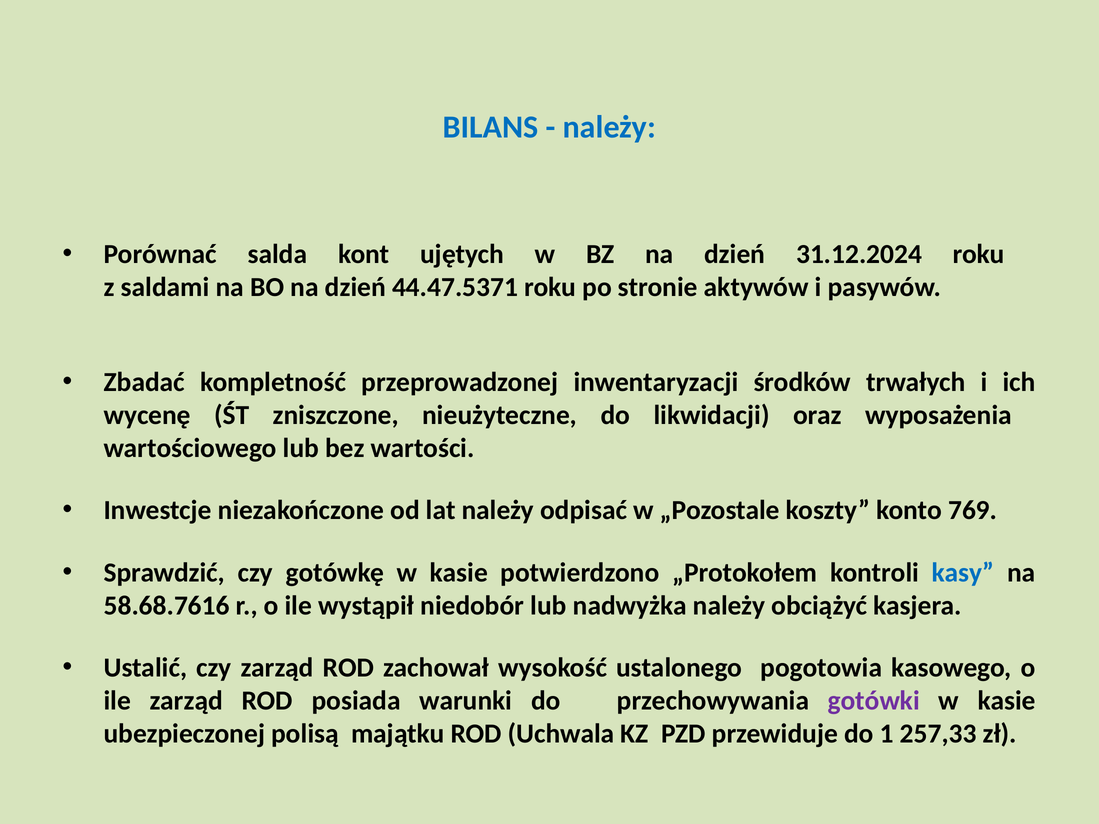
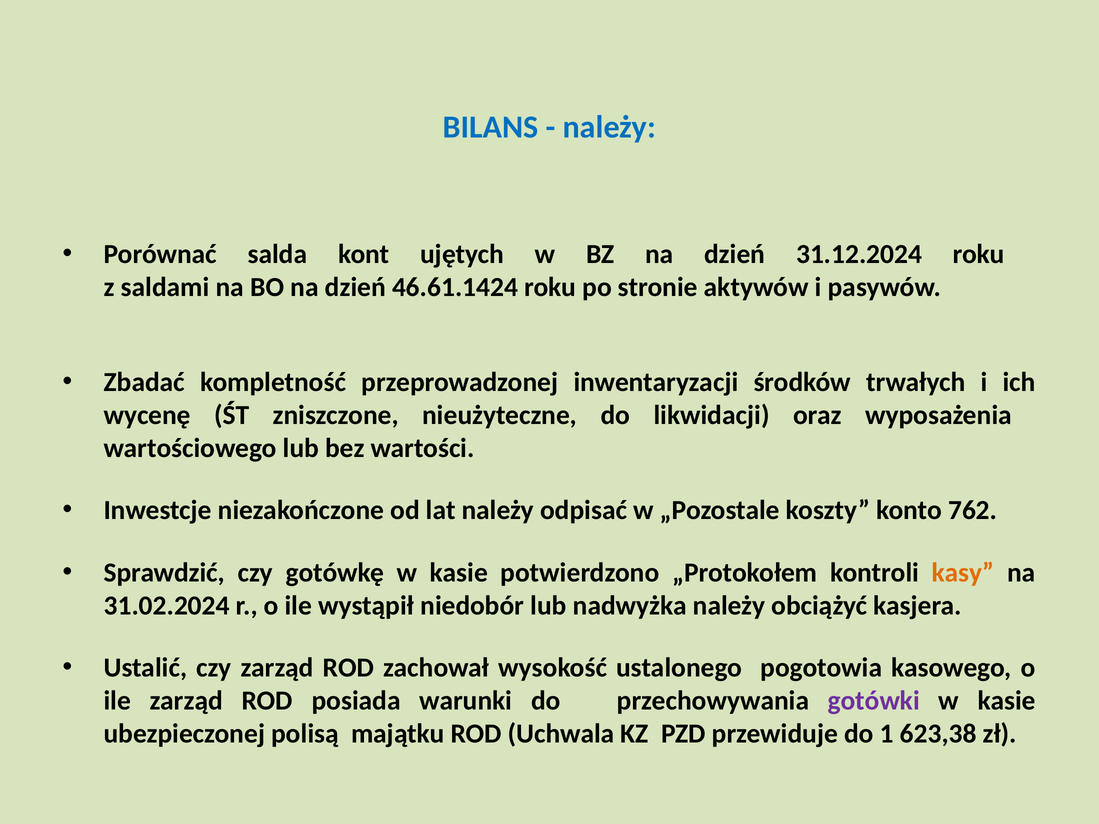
44.47.5371: 44.47.5371 -> 46.61.1424 (455, 287)
769: 769 -> 762 (973, 510)
kasy colour: blue -> orange (963, 573)
58.68.7616: 58.68.7616 -> 31.02.2024 (167, 606)
257,33: 257,33 -> 623,38 (938, 734)
